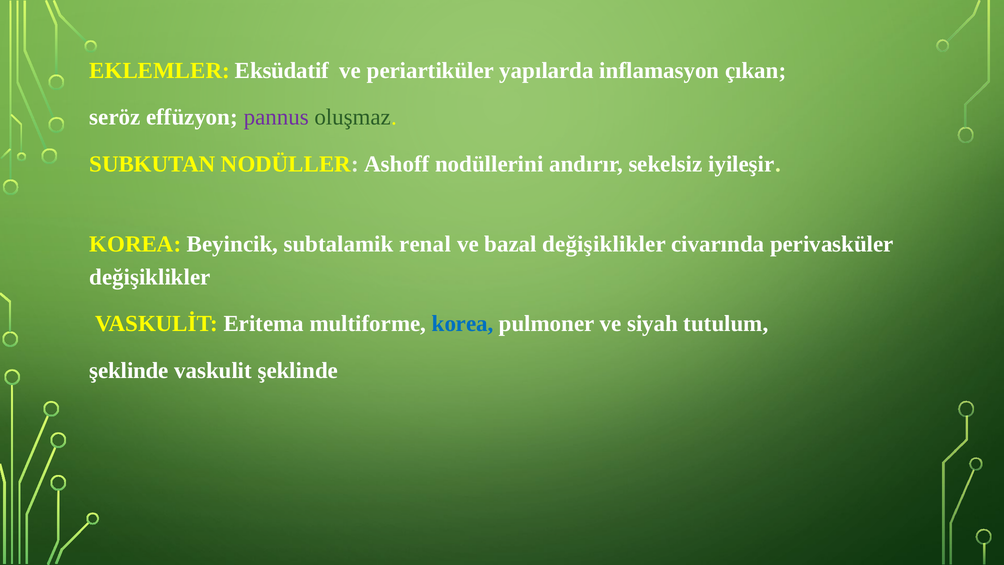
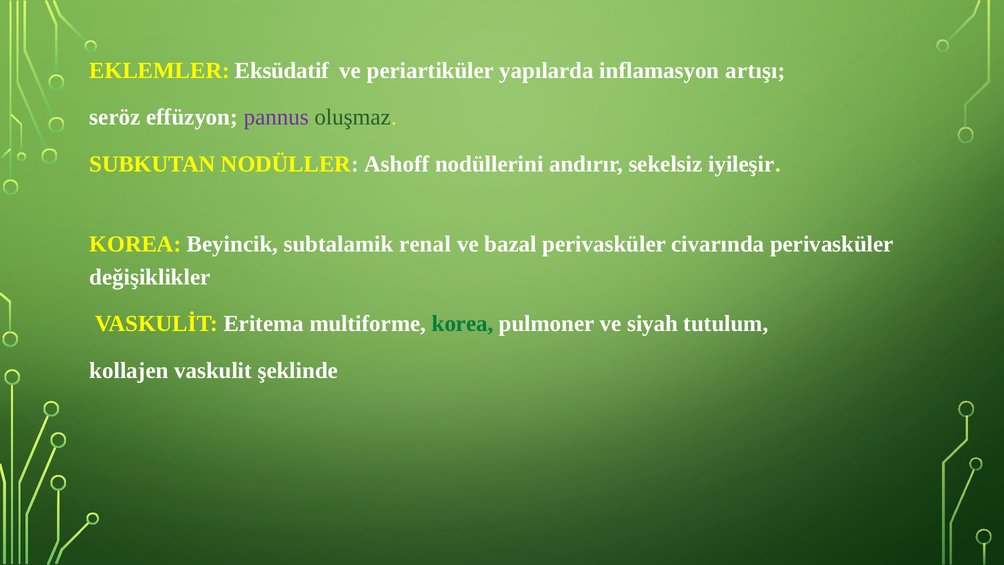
çıkan: çıkan -> artışı (756, 71)
bazal değişiklikler: değişiklikler -> perivasküler (604, 244)
korea colour: blue -> green (463, 324)
şeklinde: şeklinde -> kollajen (129, 370)
